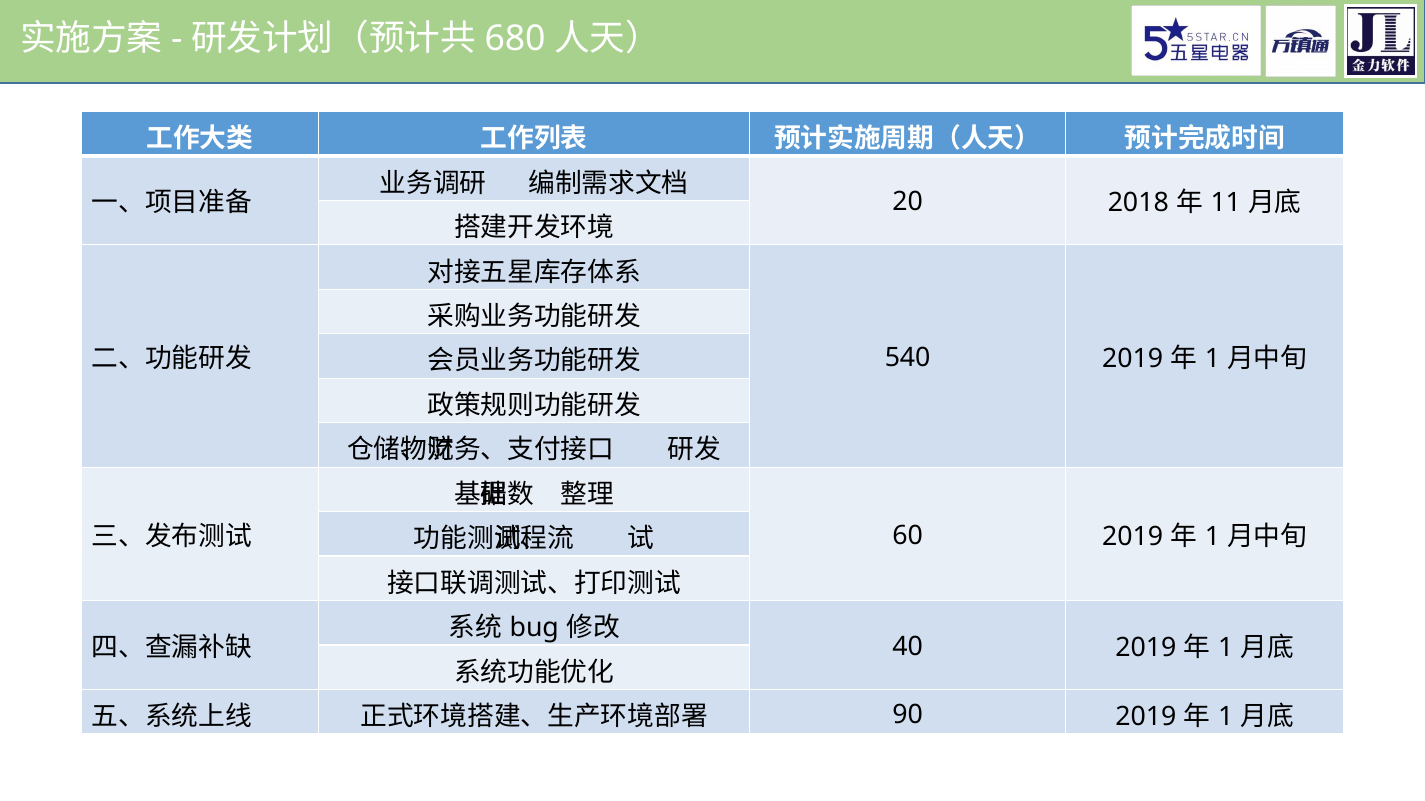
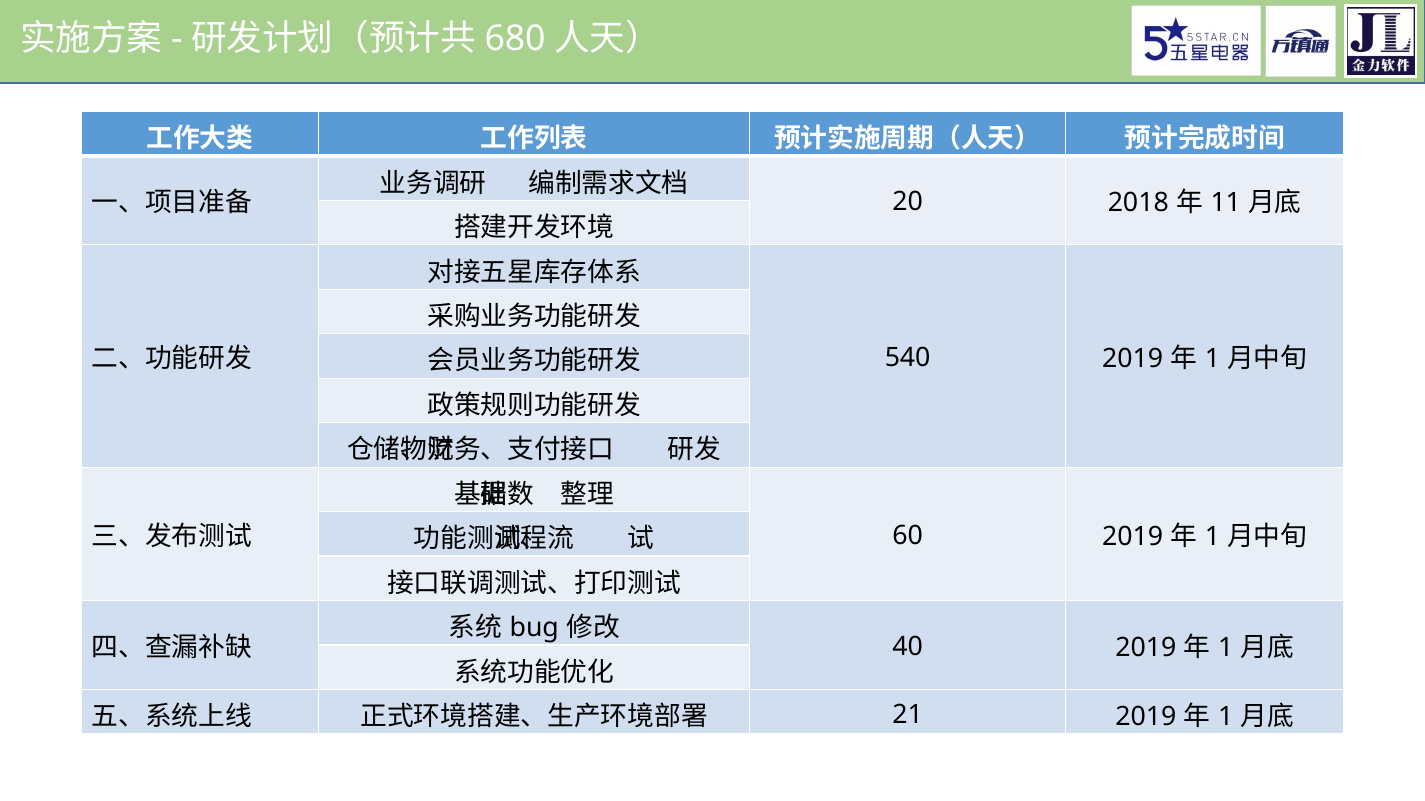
90: 90 -> 21 (908, 715)
